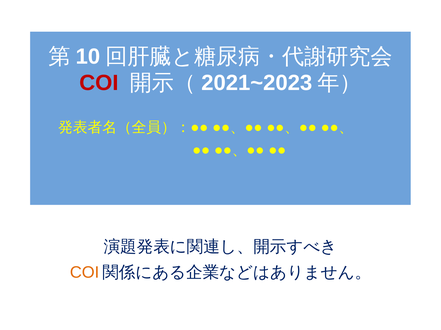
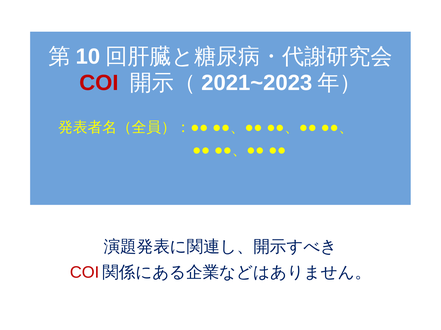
COI colour: orange -> red (85, 273)
